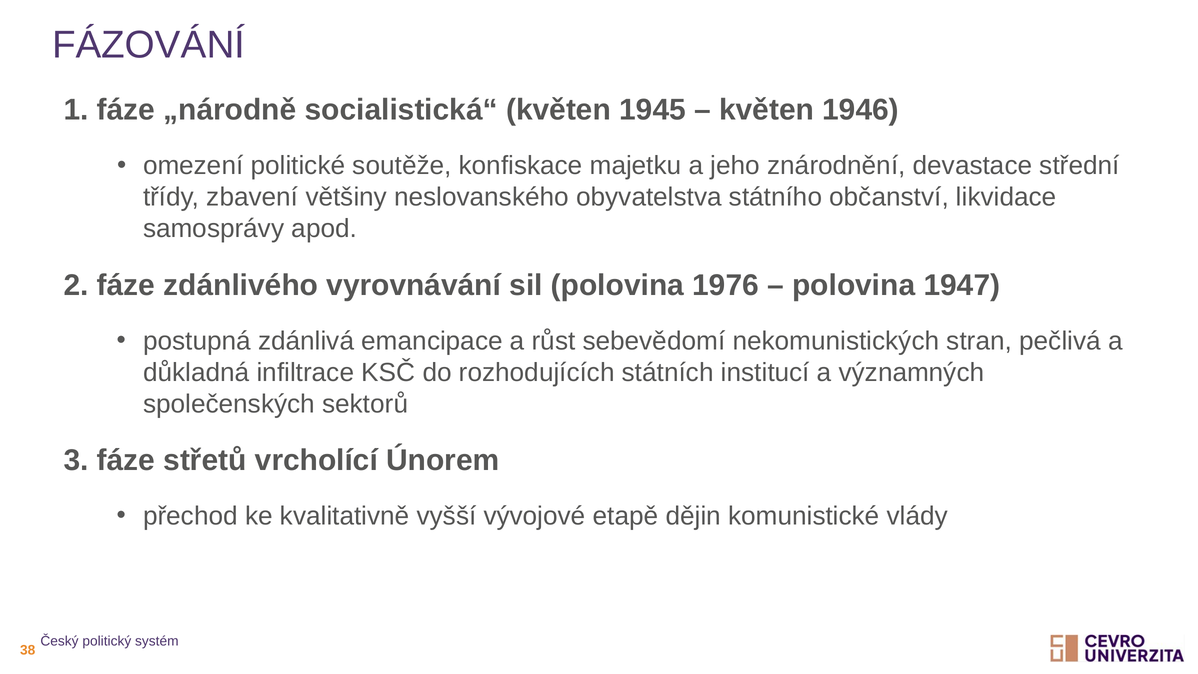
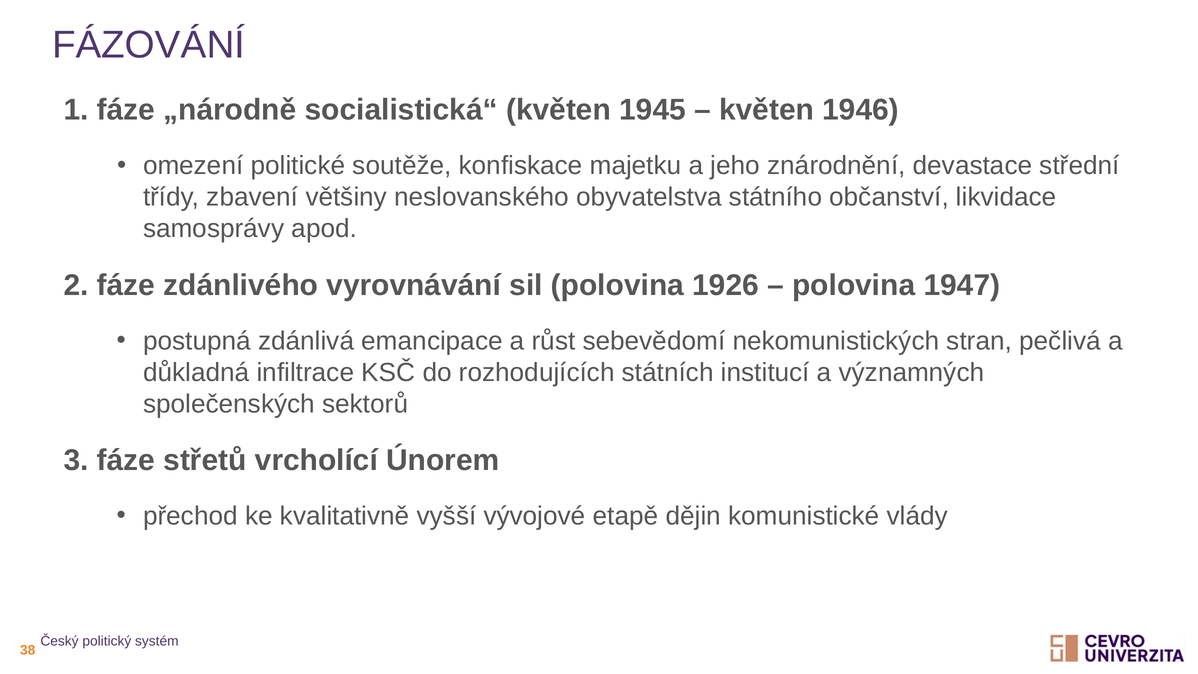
1976: 1976 -> 1926 (726, 285)
